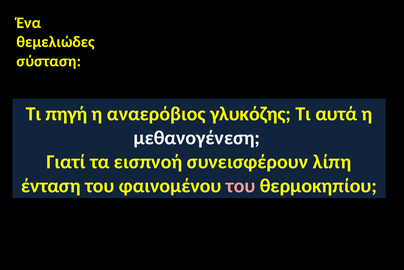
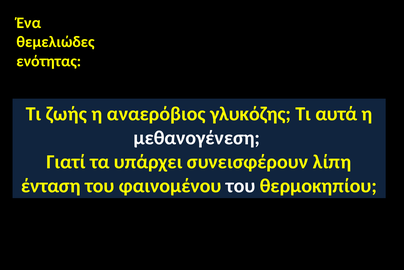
σύσταση: σύσταση -> ενότητας (49, 61)
πηγή: πηγή -> ζωής (66, 114)
εισπνοή: εισπνοή -> υπάρχει (148, 161)
του colour: pink -> white (241, 185)
